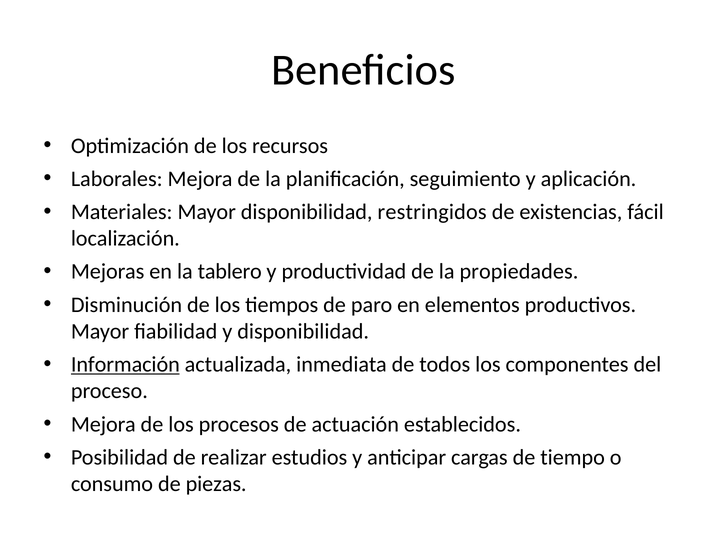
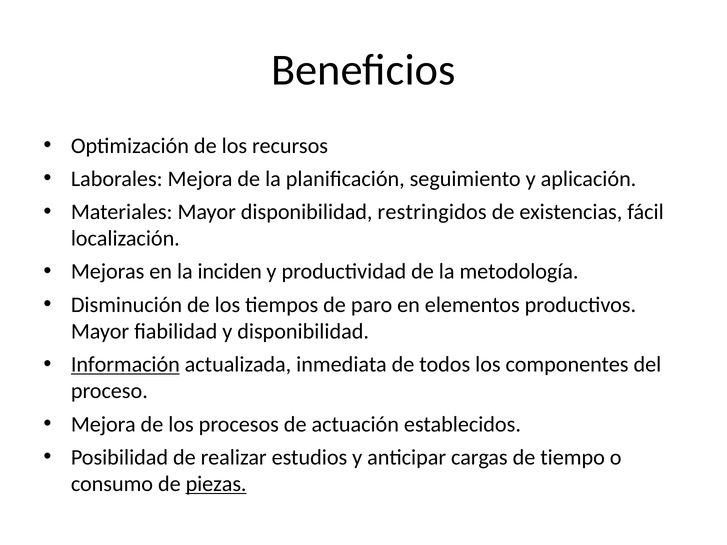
tablero: tablero -> inciden (230, 272)
propiedades: propiedades -> metodología (519, 272)
piezas underline: none -> present (216, 484)
